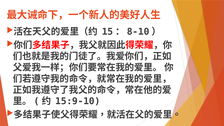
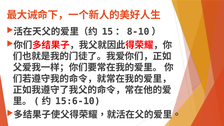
15:9-10: 15:9-10 -> 15:6-10 (78, 101)
